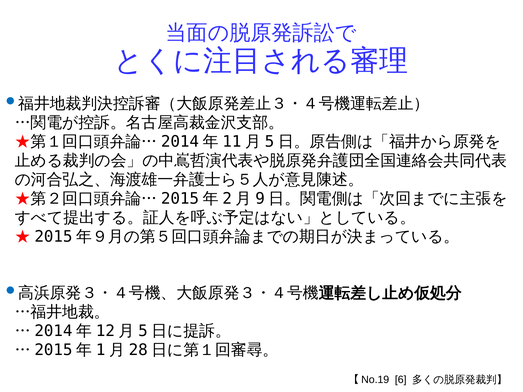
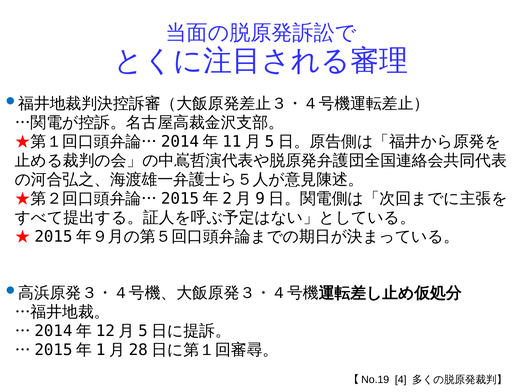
6: 6 -> 4 (401, 380)
